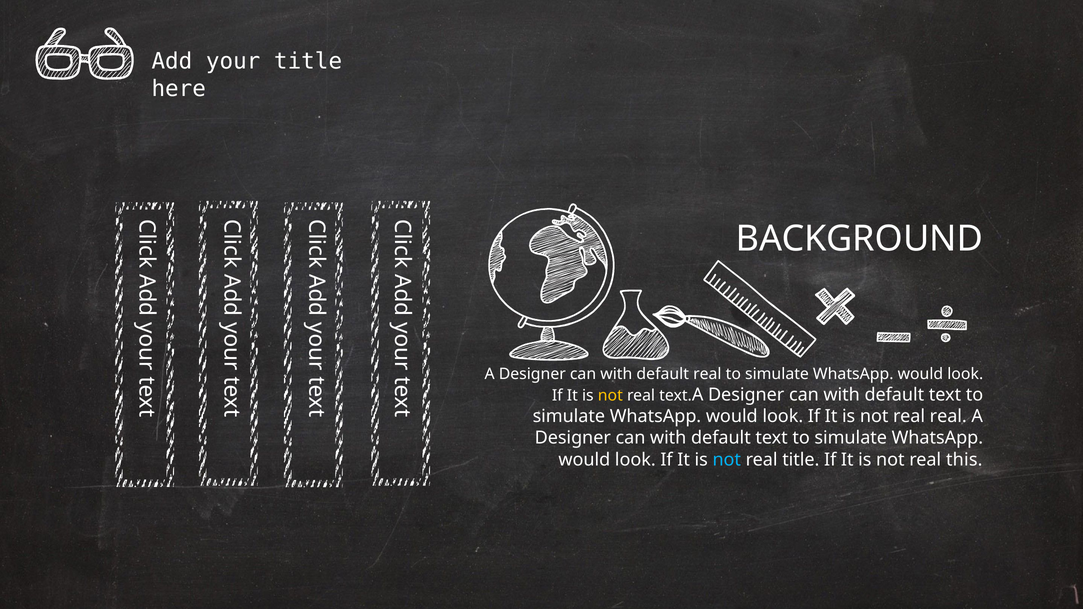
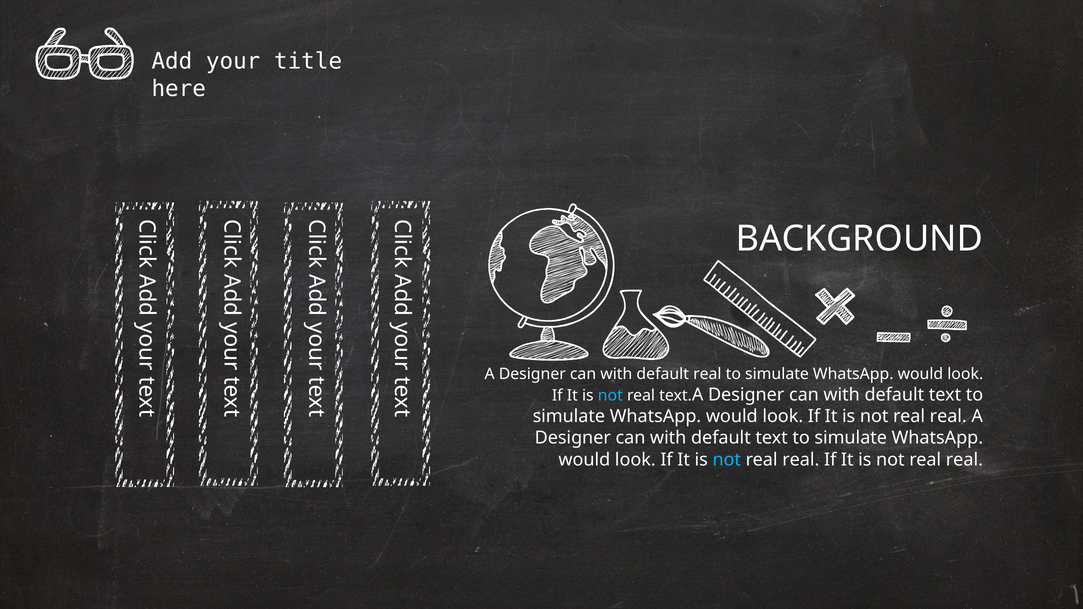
not colour: yellow -> light blue (610, 396)
title: title -> real (801, 460)
this: this -> real (964, 460)
